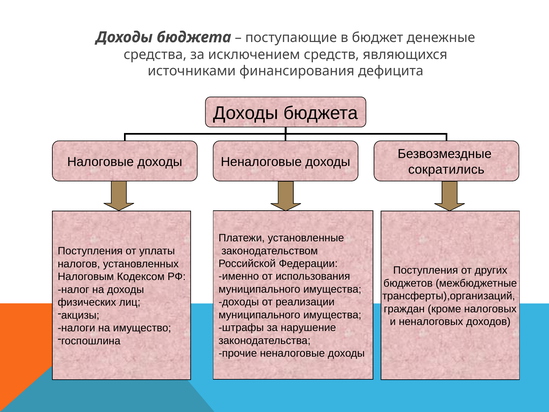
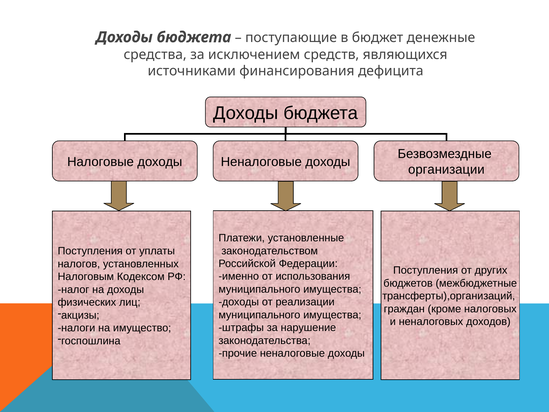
сократились: сократились -> организации (446, 170)
